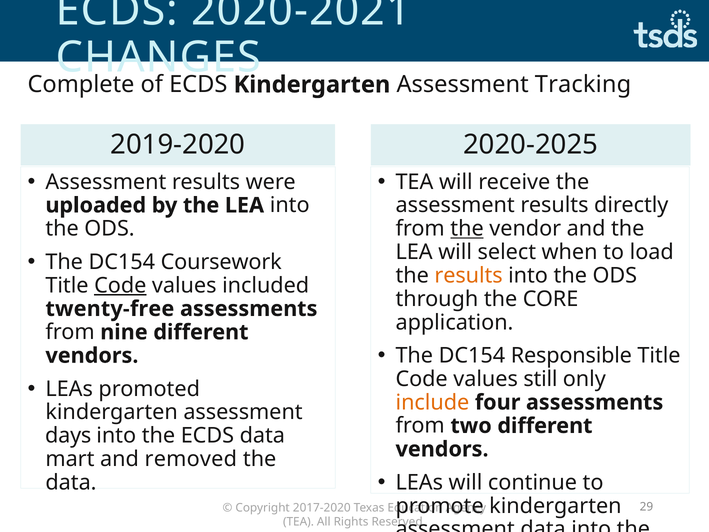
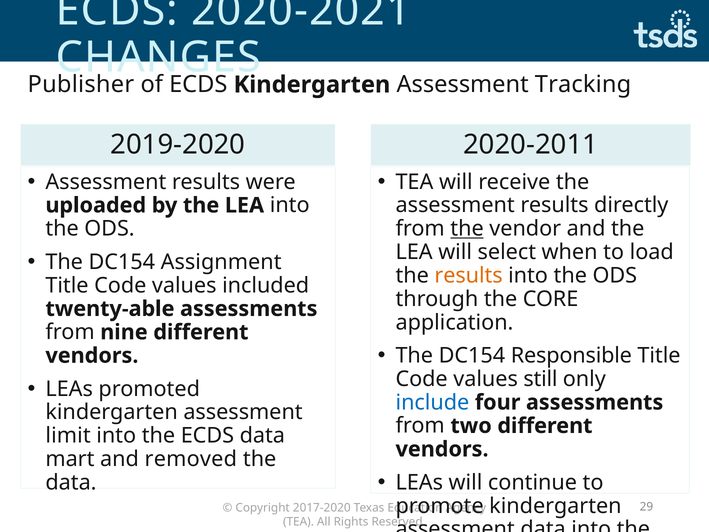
Complete: Complete -> Publisher (81, 85)
2020-2025: 2020-2025 -> 2020-2011 (531, 145)
Coursework: Coursework -> Assignment (221, 262)
Code underline: present -> none (120, 285)
twenty-free: twenty-free -> twenty-able (110, 309)
include colour: orange -> blue (432, 402)
days: days -> limit (68, 435)
